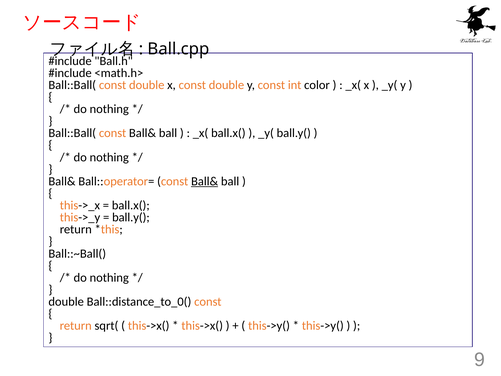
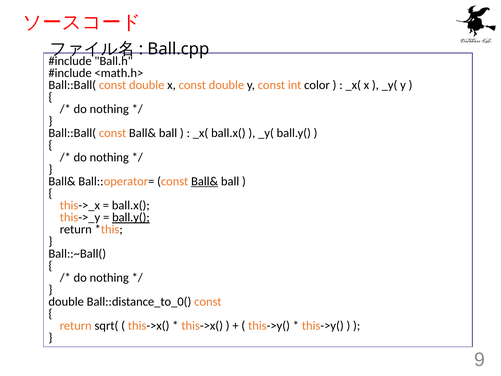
ball.y( underline: none -> present (131, 217)
